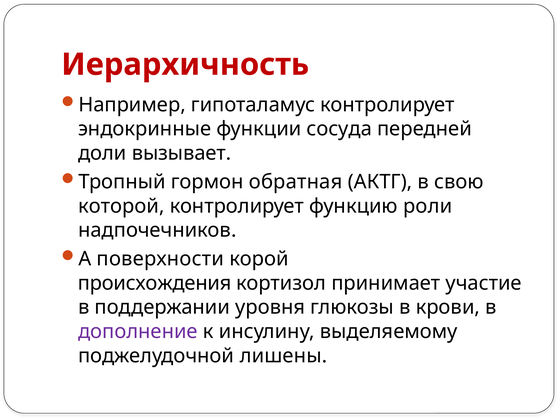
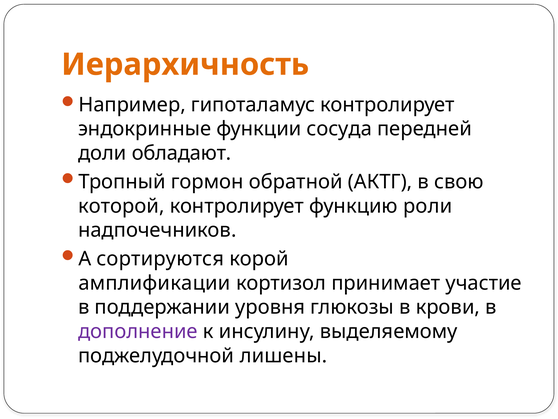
Иерархичность colour: red -> orange (185, 64)
вызывает: вызывает -> обладают (182, 153)
обратная: обратная -> обратной (296, 182)
поверхности: поверхности -> сортируются (160, 259)
происхождения: происхождения -> амплификации (154, 283)
